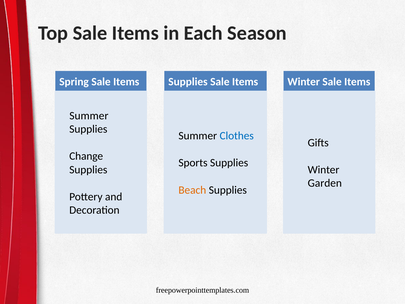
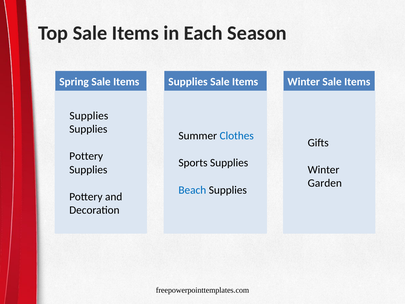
Summer: Summer -> Supplies (89, 116)
Change: Change -> Pottery (86, 156)
Beach colour: orange -> blue (192, 190)
